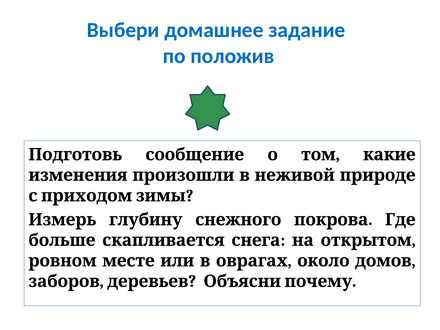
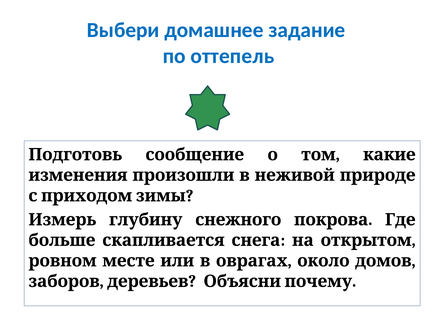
положив: положив -> оттепель (232, 56)
